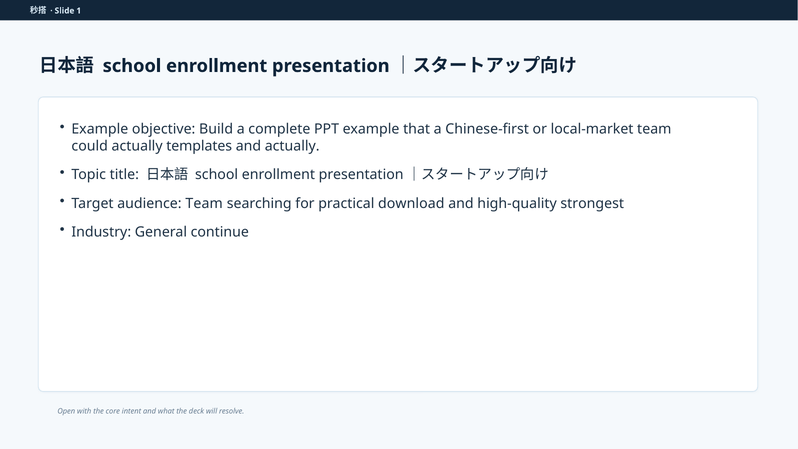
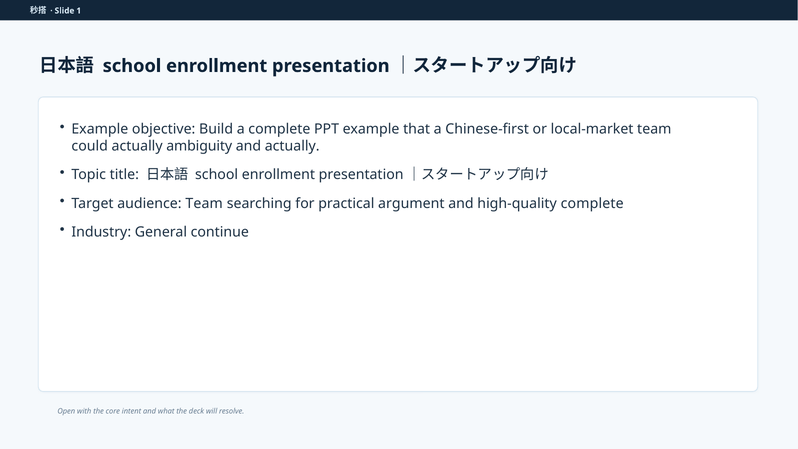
templates: templates -> ambiguity (199, 146)
download: download -> argument (411, 203)
high-quality strongest: strongest -> complete (592, 203)
